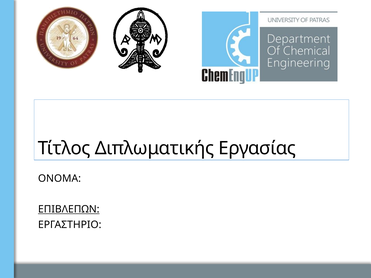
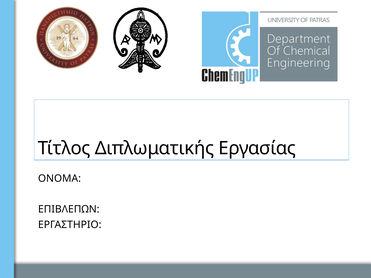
ΕΠΙΒΛΕΠΩΝ underline: present -> none (69, 209)
